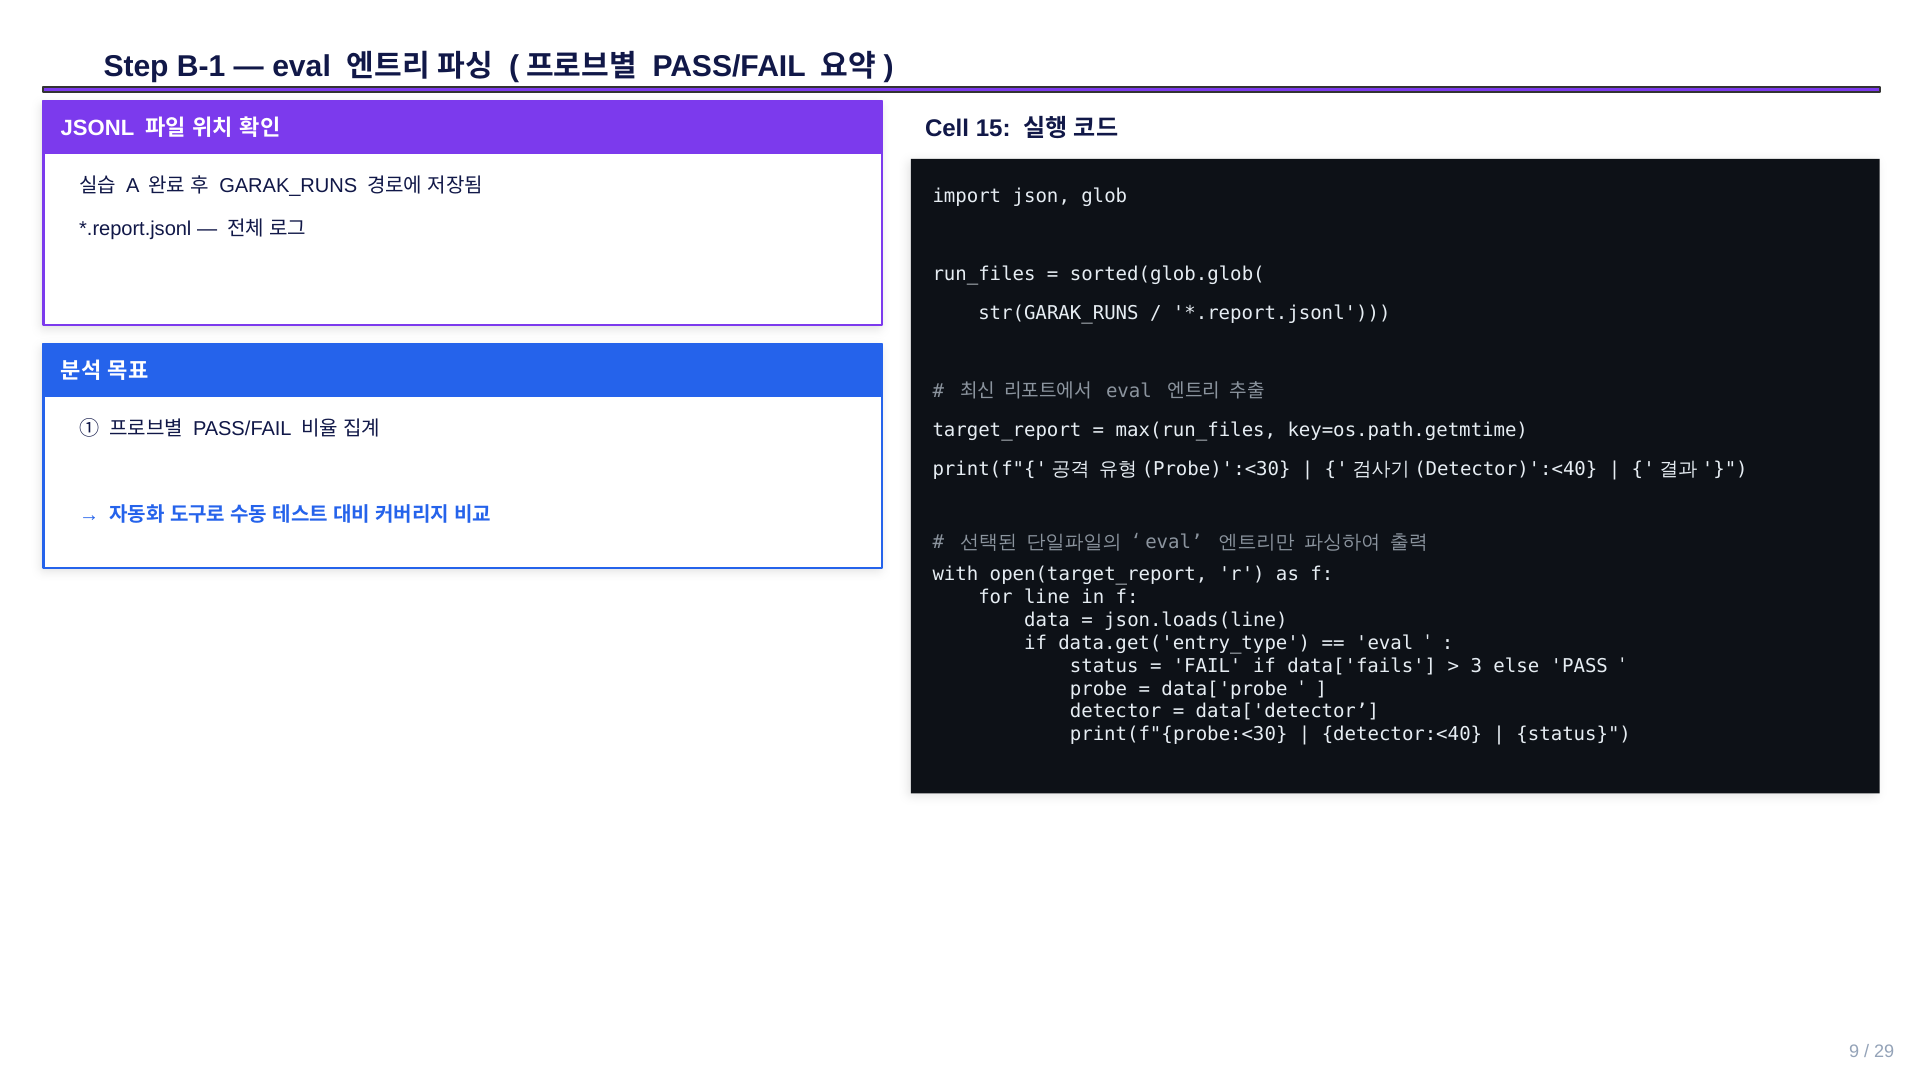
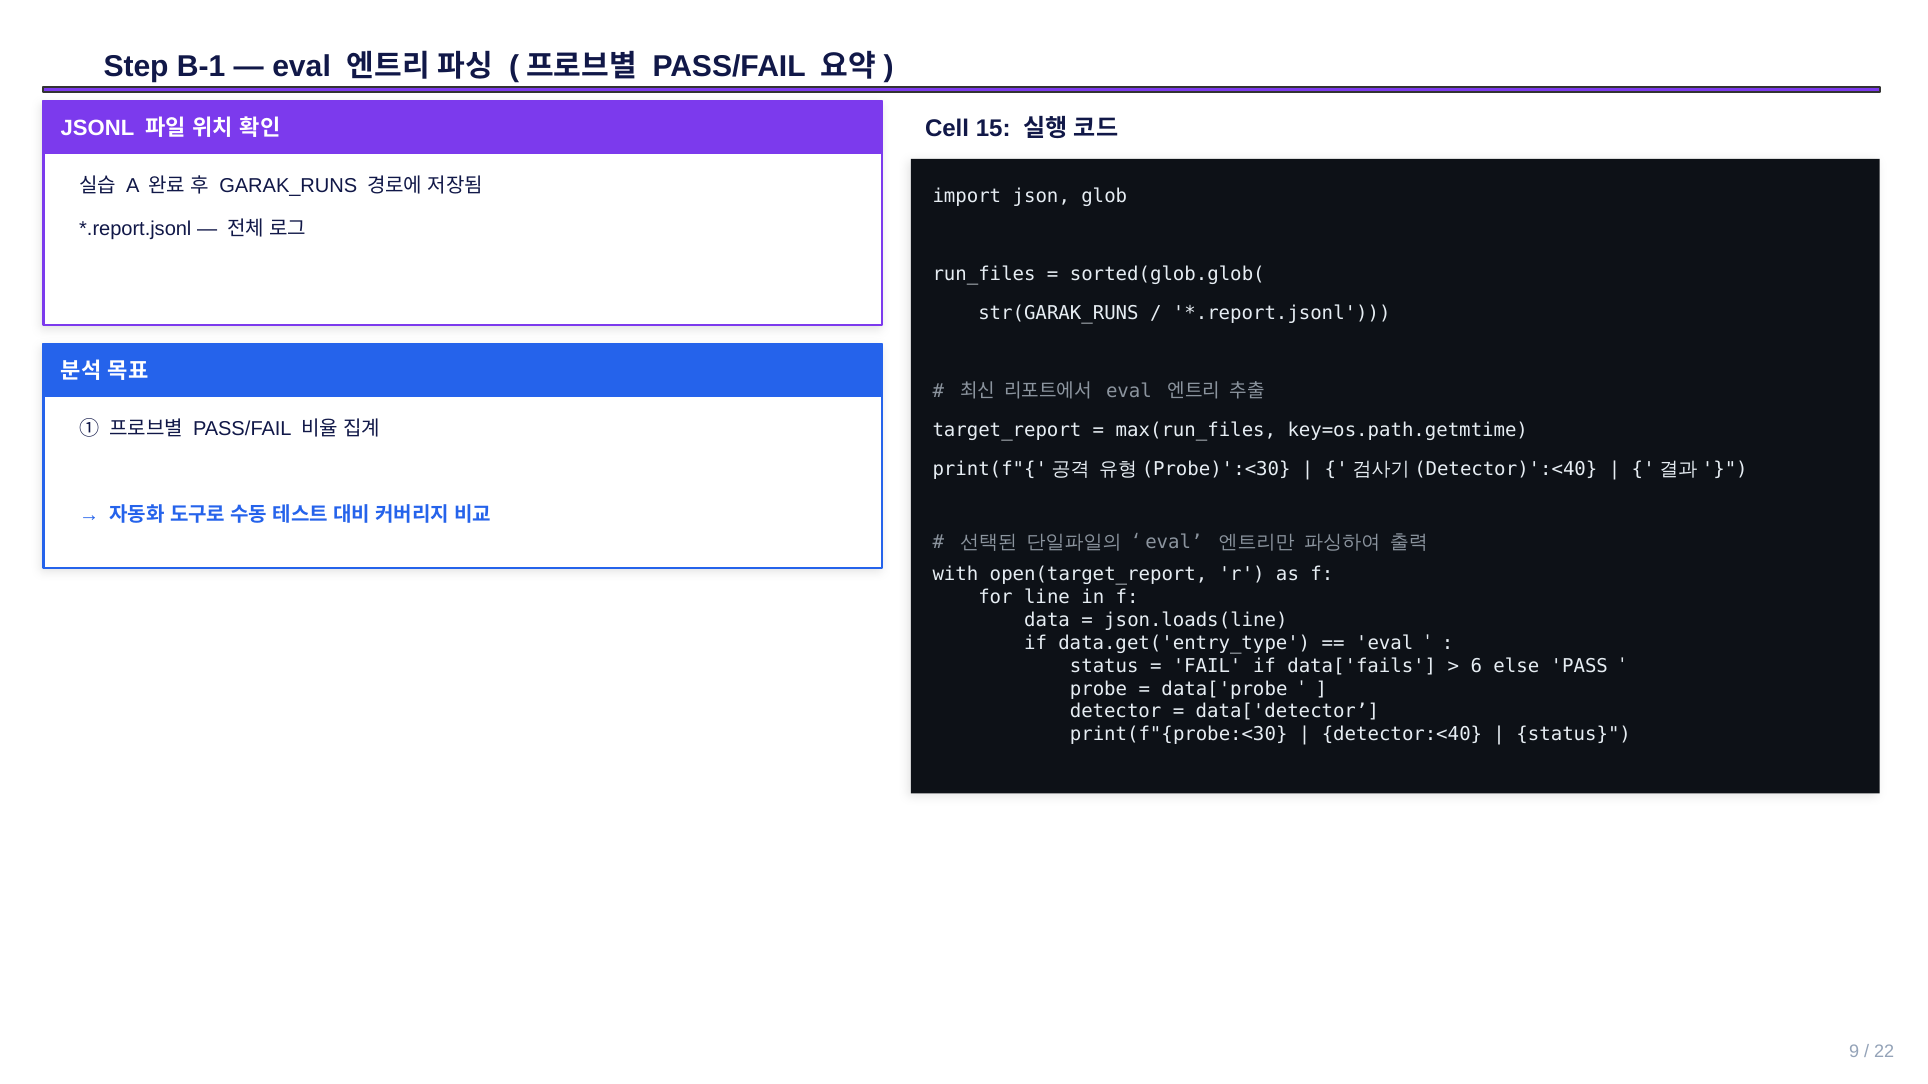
3: 3 -> 6 (1476, 666)
29: 29 -> 22 (1884, 1052)
